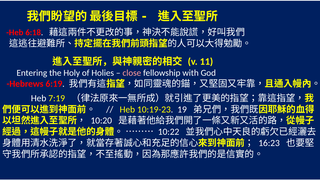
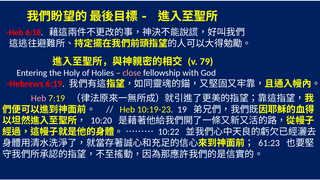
11: 11 -> 79 (206, 61)
Heb colour: white -> pink (39, 98)
16:23: 16:23 -> 61:23 (269, 143)
